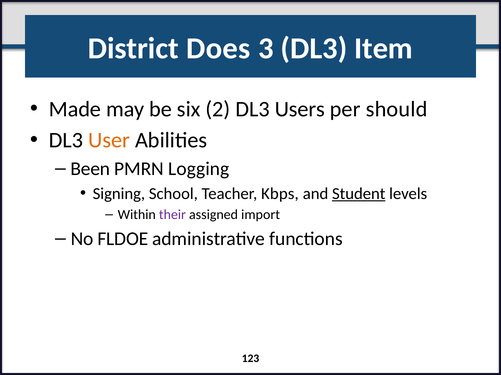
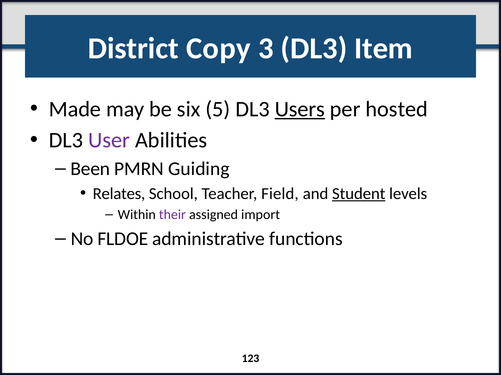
Does: Does -> Copy (218, 48)
2: 2 -> 5 (218, 109)
Users underline: none -> present (300, 109)
should: should -> hosted (397, 109)
User colour: orange -> purple (109, 141)
Logging: Logging -> Guiding (199, 169)
Signing: Signing -> Relates (119, 194)
Kbps: Kbps -> Field (280, 194)
